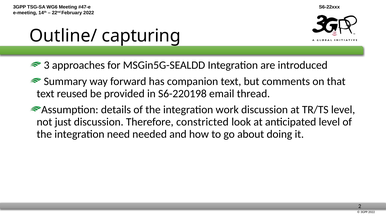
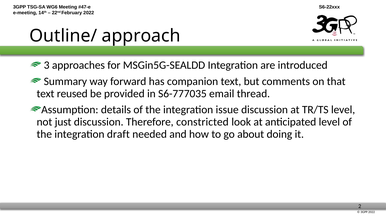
capturing: capturing -> approach (141, 36)
S6-220198: S6-220198 -> S6-777035 (182, 94)
work: work -> issue (227, 110)
need: need -> draft (118, 134)
